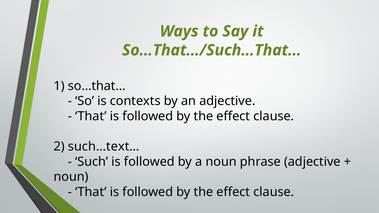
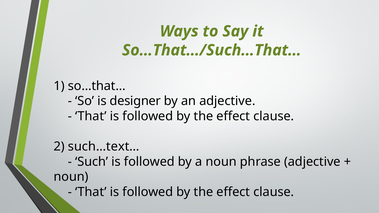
contexts: contexts -> designer (135, 101)
